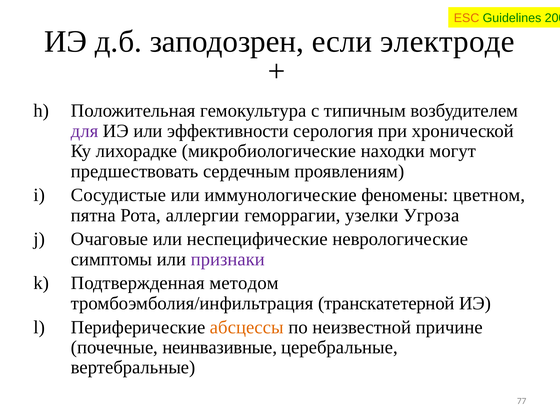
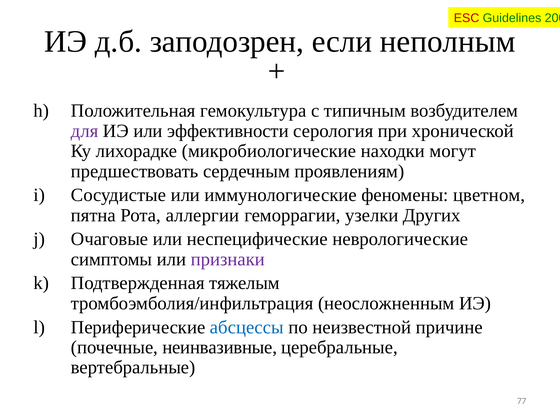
ESC colour: orange -> red (467, 18)
электроде: электроде -> неполным (448, 42)
Угроза: Угроза -> Других (432, 215)
методом: методом -> тяжелым (244, 283)
транскатетерной: транскатетерной -> неосложненным (386, 303)
абсцессы colour: orange -> blue (247, 327)
